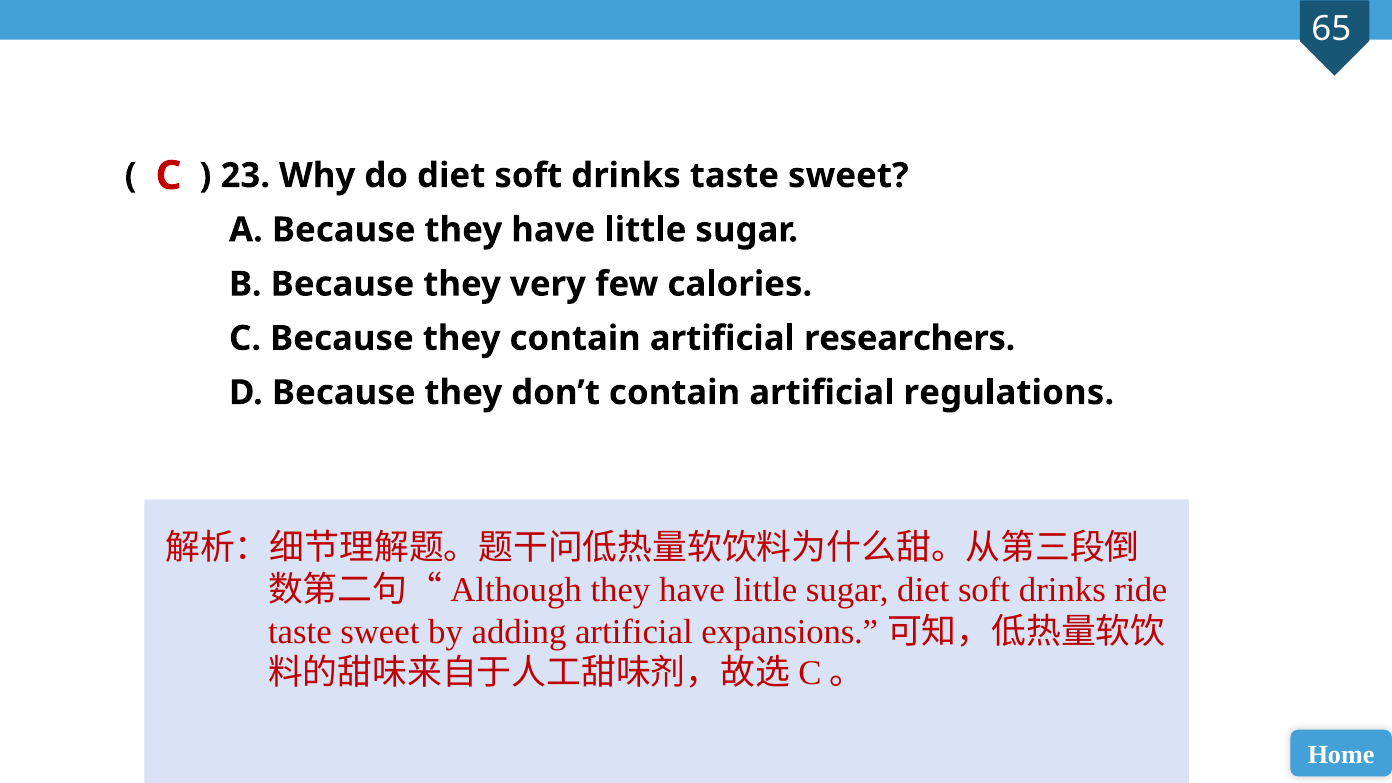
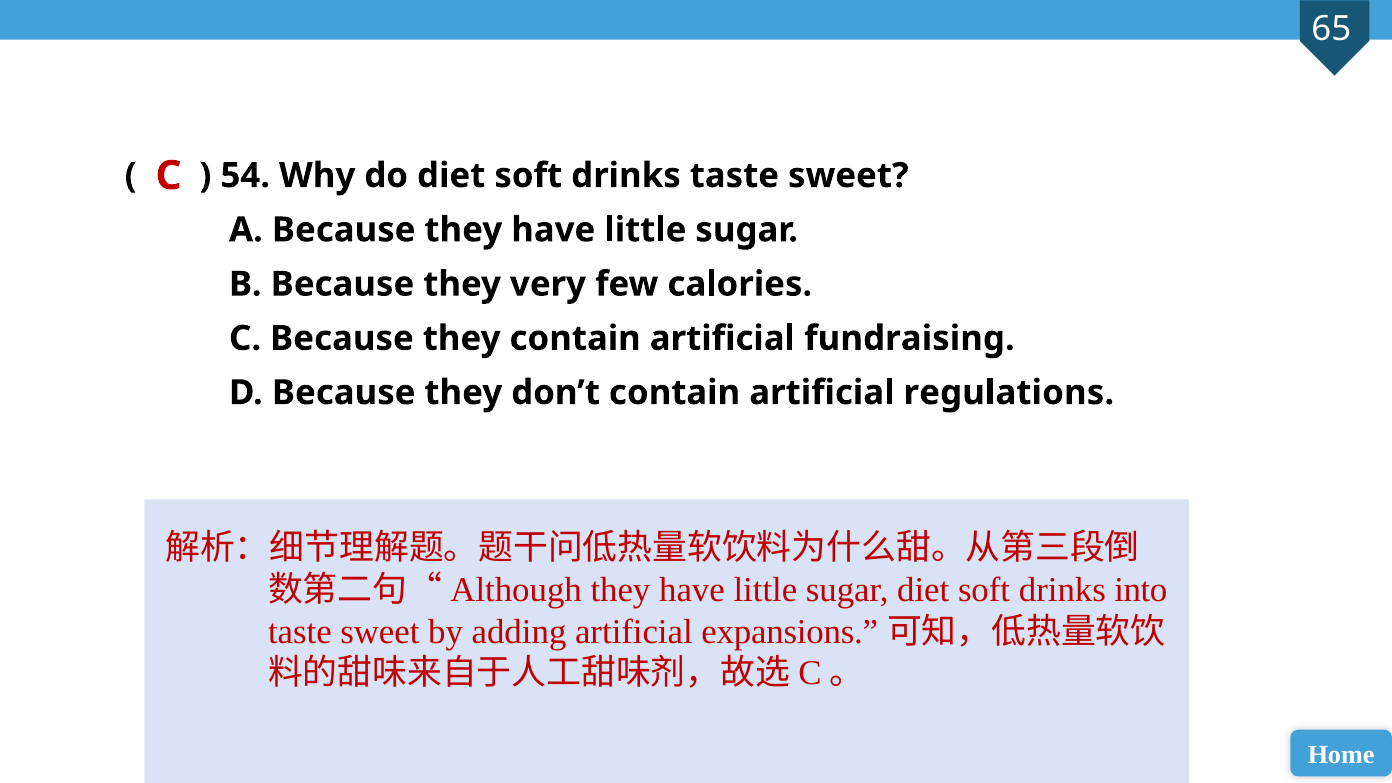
23: 23 -> 54 (245, 176)
researchers: researchers -> fundraising (909, 338)
ride: ride -> into (1141, 590)
